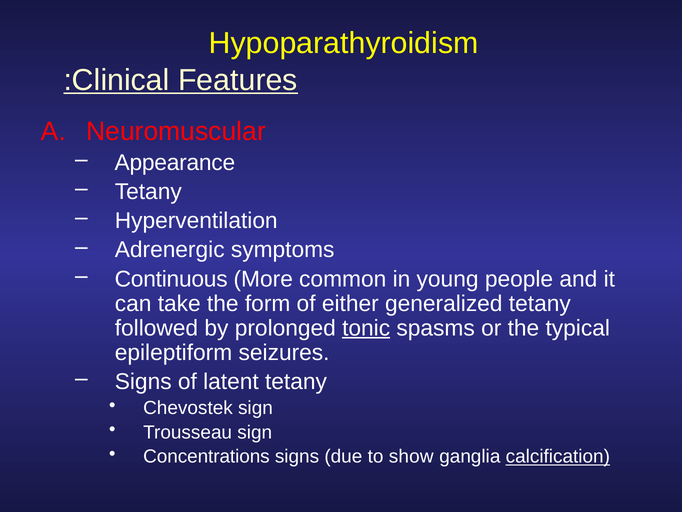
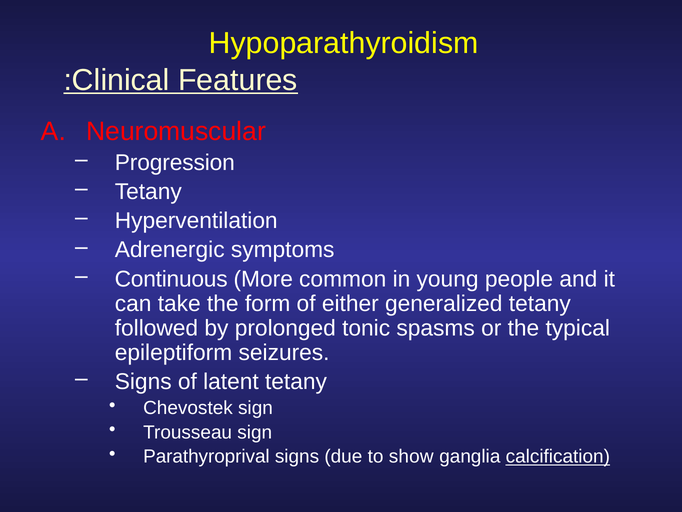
Appearance: Appearance -> Progression (175, 162)
tonic underline: present -> none (366, 328)
Concentrations: Concentrations -> Parathyroprival (206, 456)
